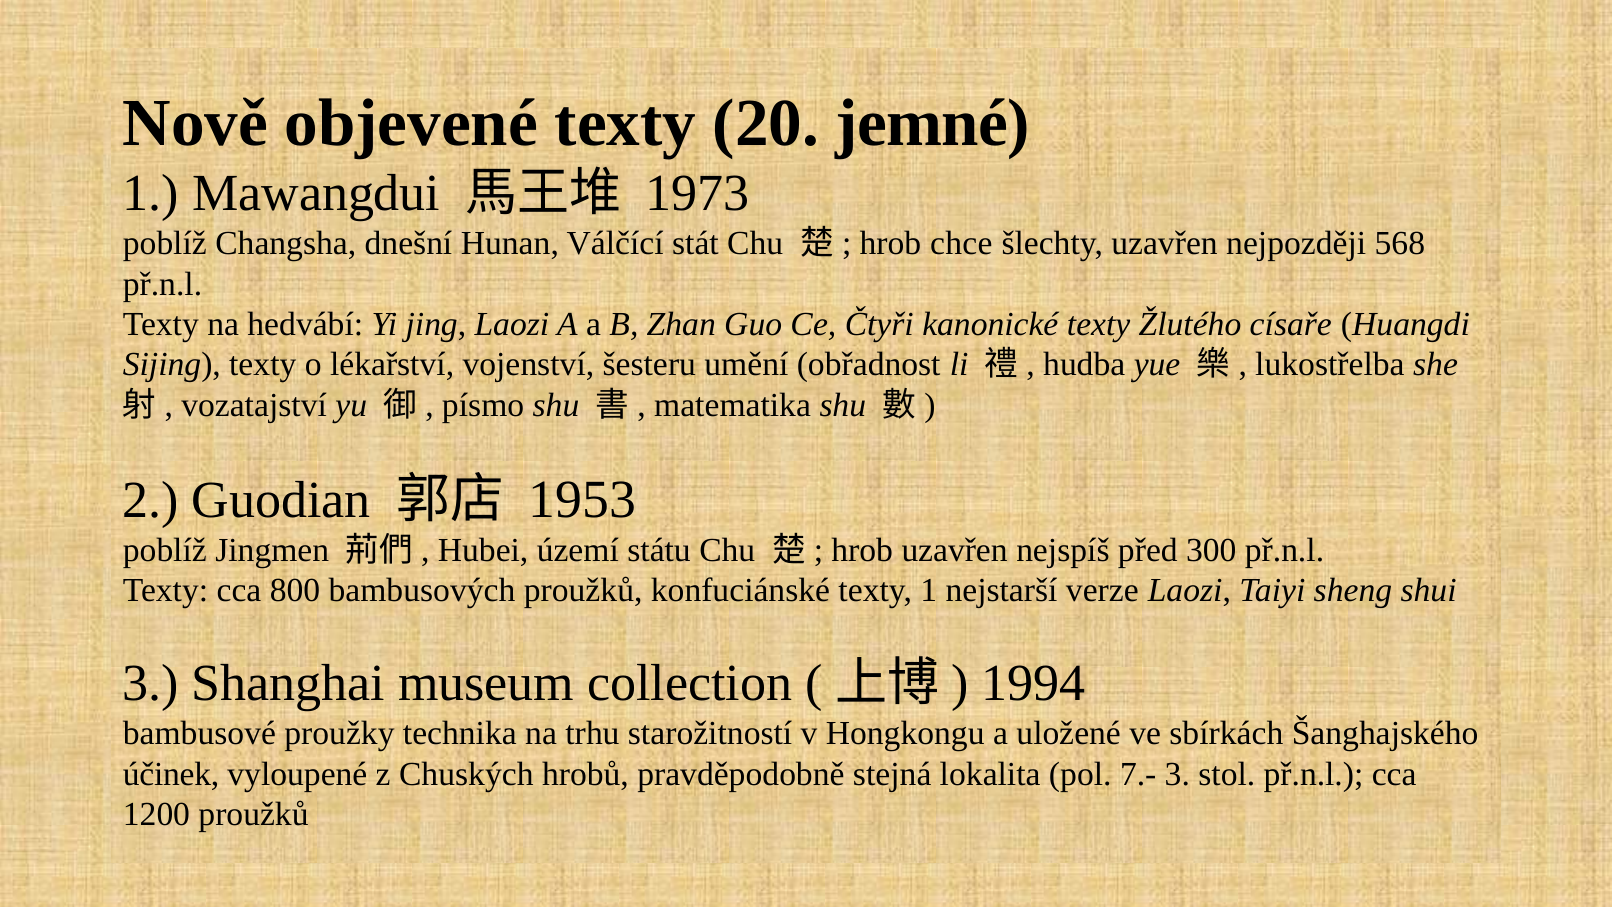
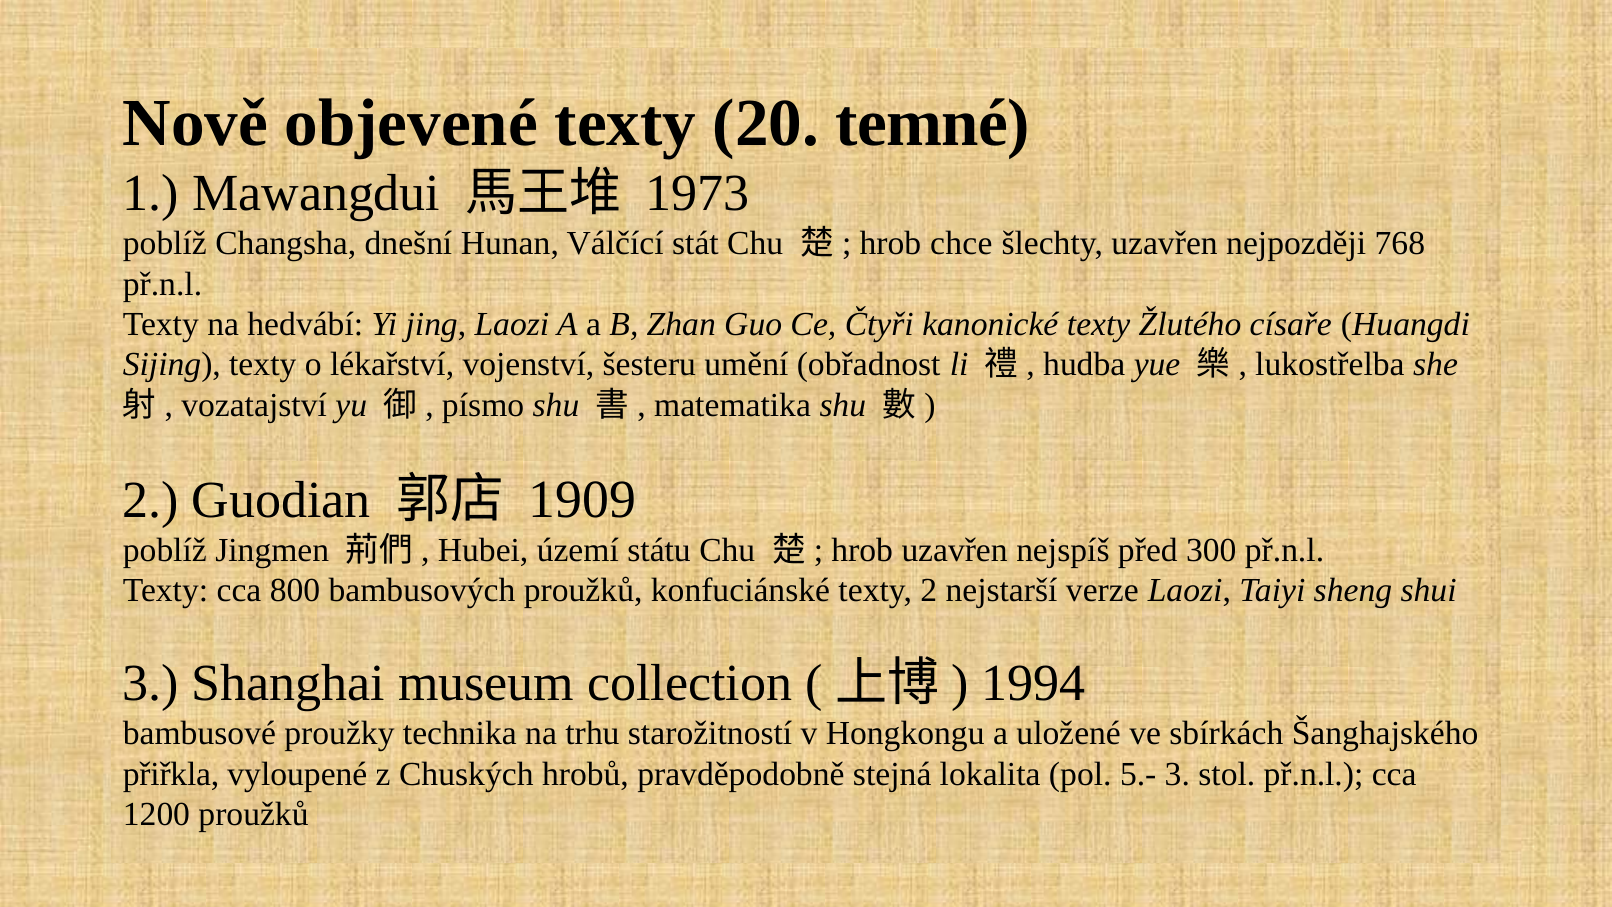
jemné: jemné -> temné (933, 123)
568: 568 -> 768 (1400, 244)
1953: 1953 -> 1909 (583, 499)
texty 1: 1 -> 2 (929, 591)
účinek: účinek -> přiřkla (171, 774)
7.-: 7.- -> 5.- (1138, 774)
